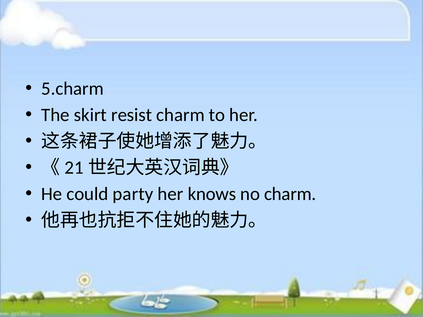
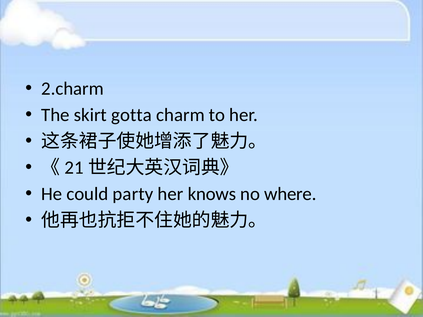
5.charm: 5.charm -> 2.charm (73, 89)
resist: resist -> gotta (132, 115)
no charm: charm -> where (290, 194)
